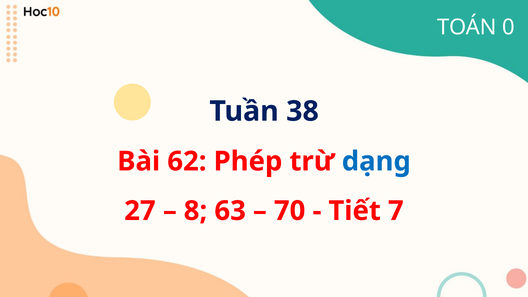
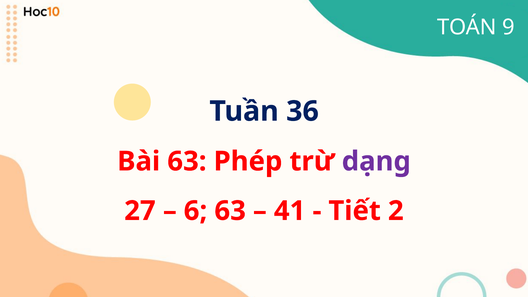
0: 0 -> 9 (508, 27)
38: 38 -> 36 (302, 111)
Bài 62: 62 -> 63 (187, 161)
dạng colour: blue -> purple (376, 161)
8: 8 -> 6 (196, 211)
70: 70 -> 41 (290, 211)
7: 7 -> 2 (396, 211)
